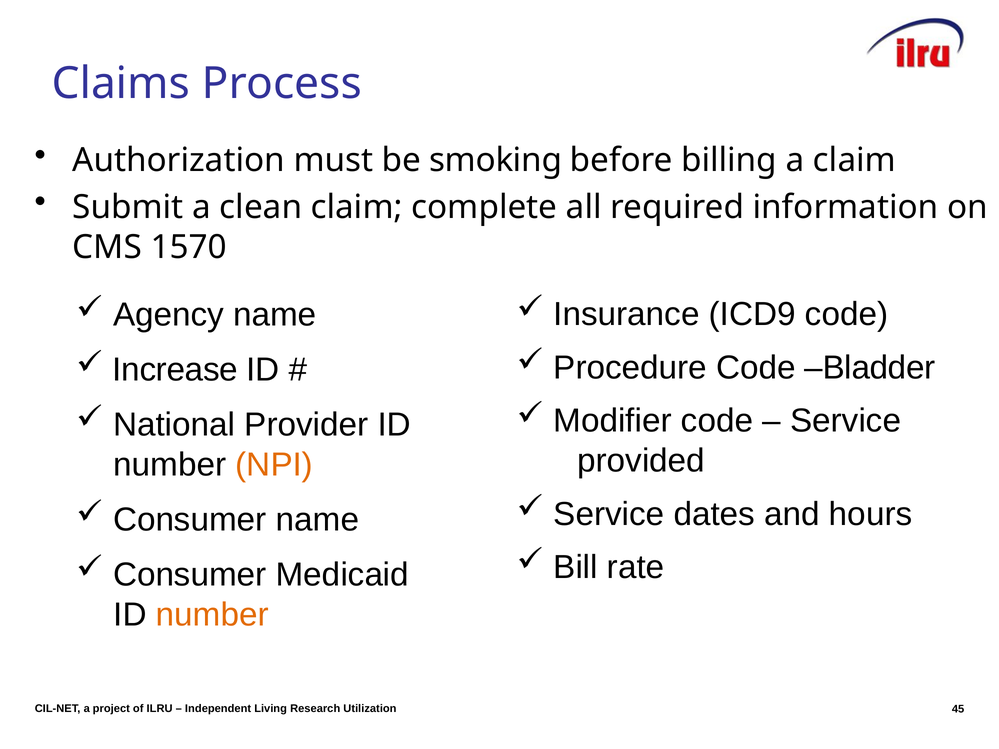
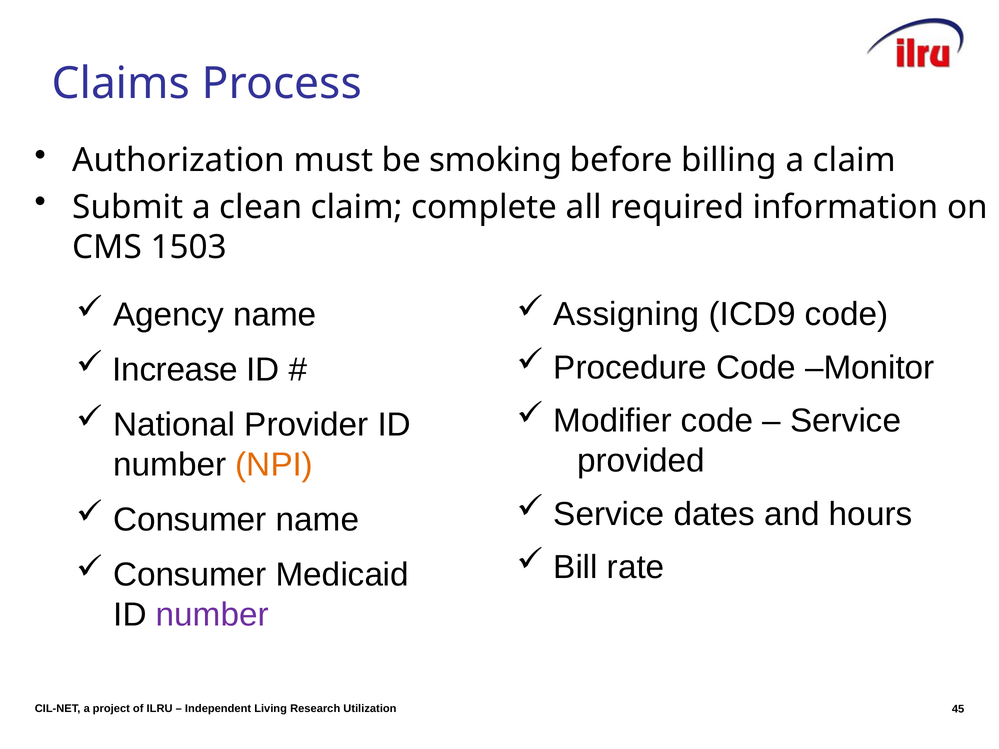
1570: 1570 -> 1503 (189, 247)
Insurance: Insurance -> Assigning (626, 315)
Bladder: Bladder -> Monitor (870, 368)
number colour: orange -> purple (212, 615)
